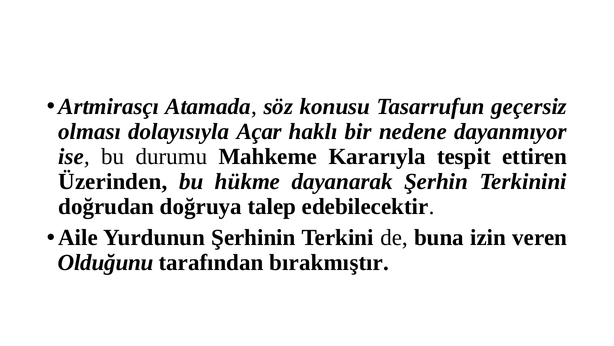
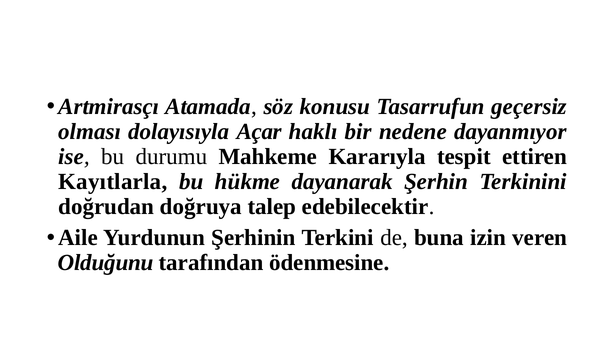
Üzerinden: Üzerinden -> Kayıtlarla (113, 181)
bırakmıştır: bırakmıştır -> ödenmesine (329, 262)
